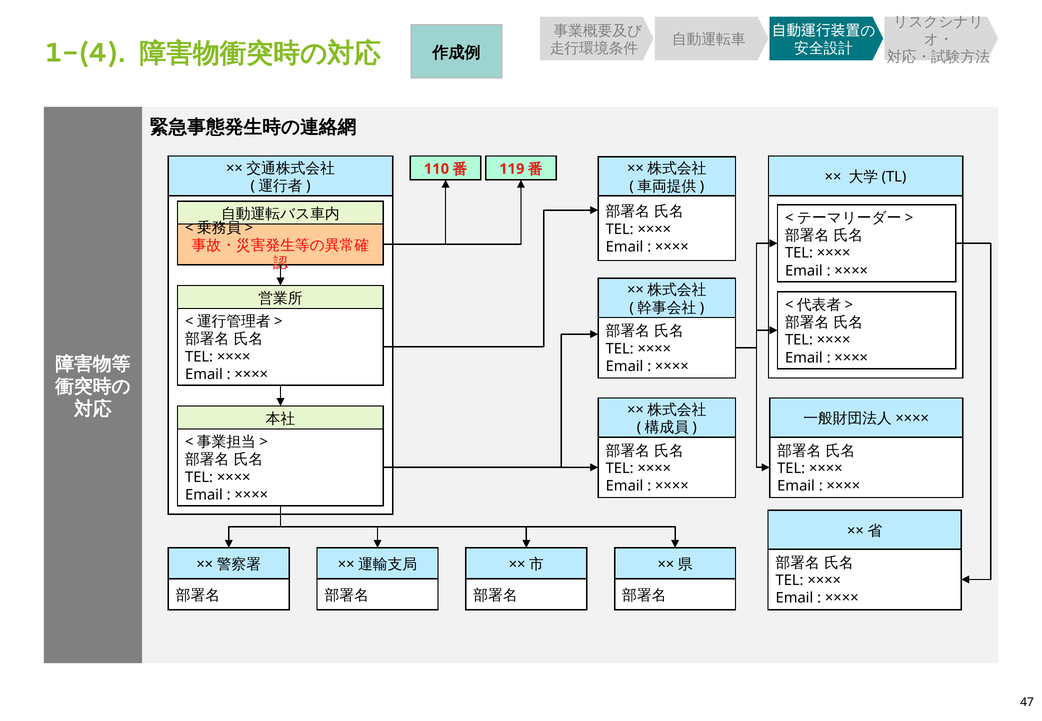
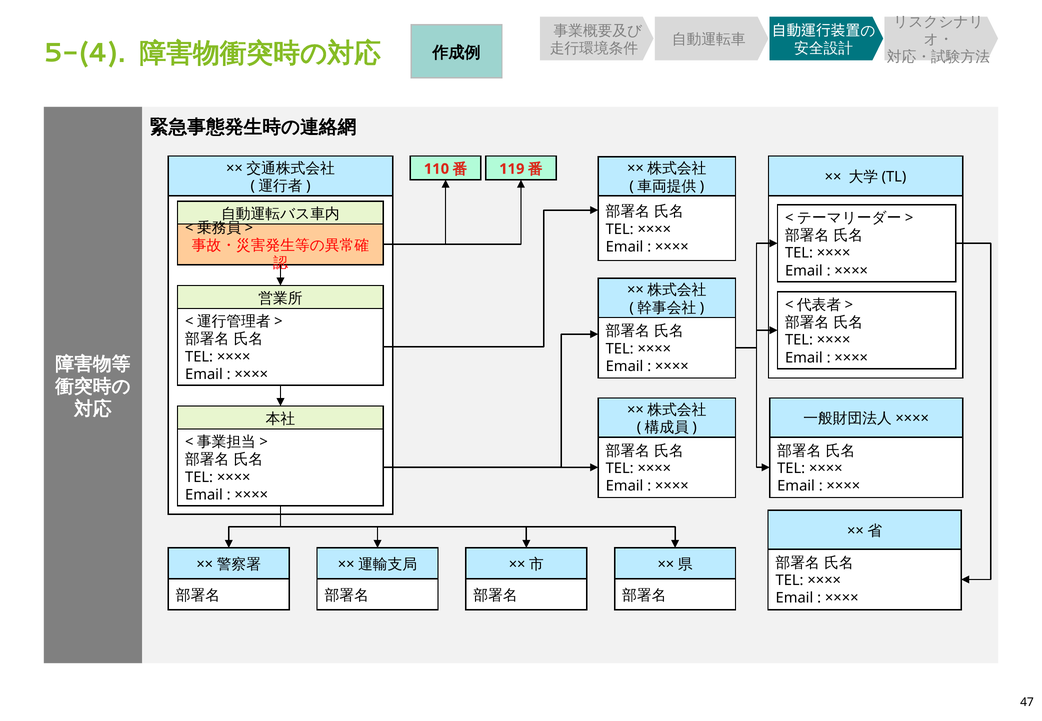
1-(4: 1-(4 -> 5-(4 (85, 53)
